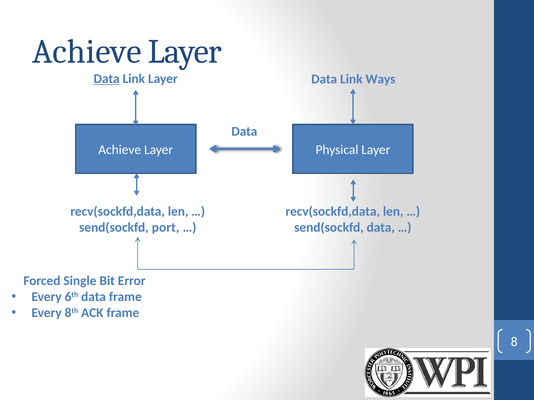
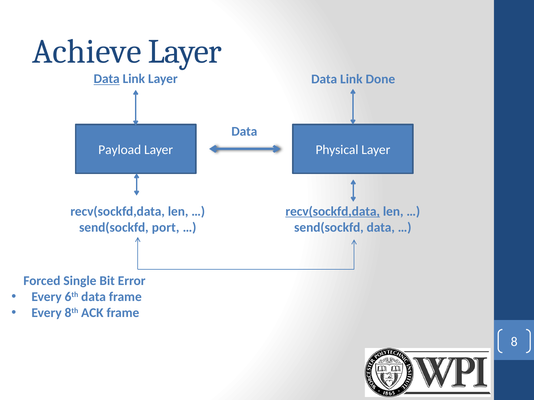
Ways: Ways -> Done (380, 79)
Achieve: Achieve -> Payload (120, 150)
recv(sockfd,data underline: none -> present (333, 212)
